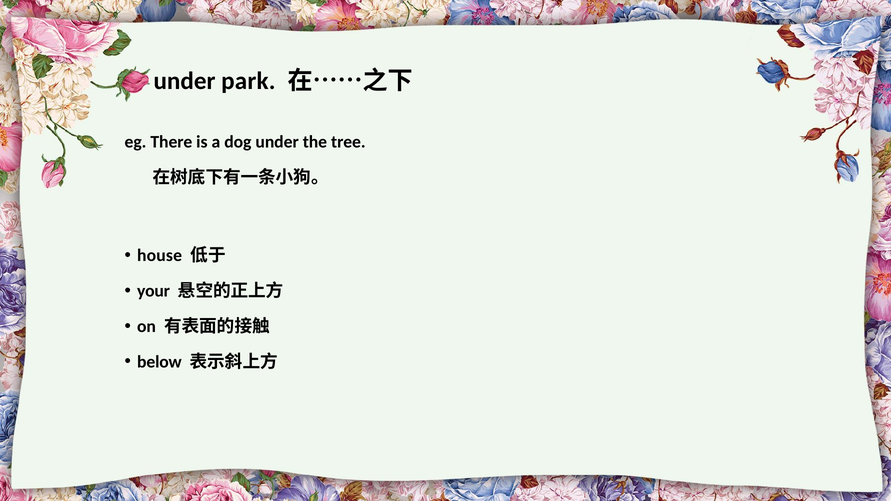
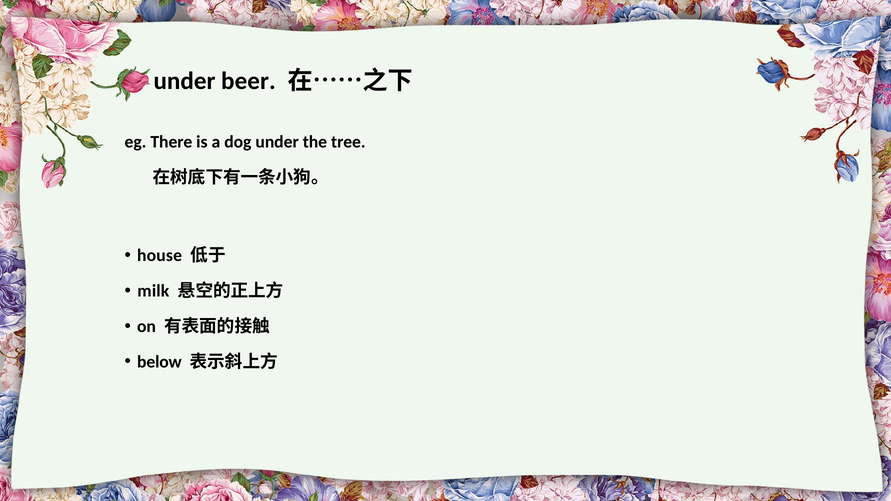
park: park -> beer (248, 81)
your: your -> milk (153, 291)
